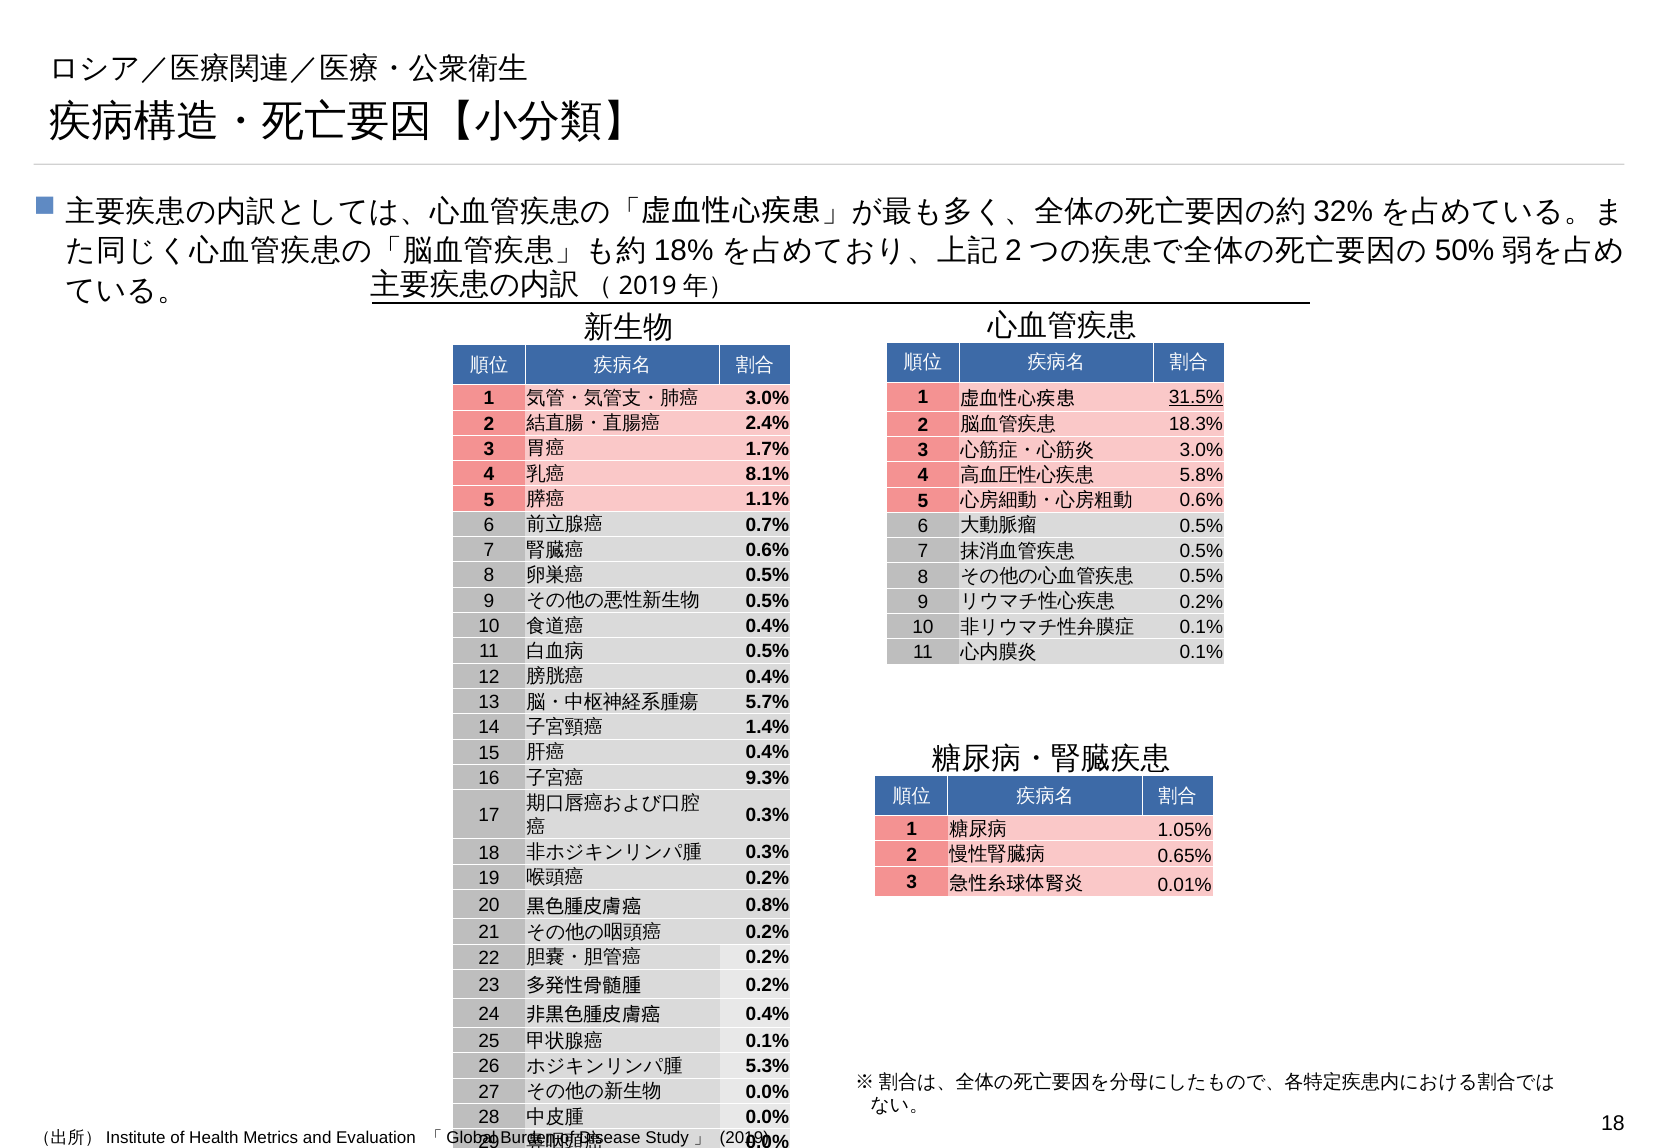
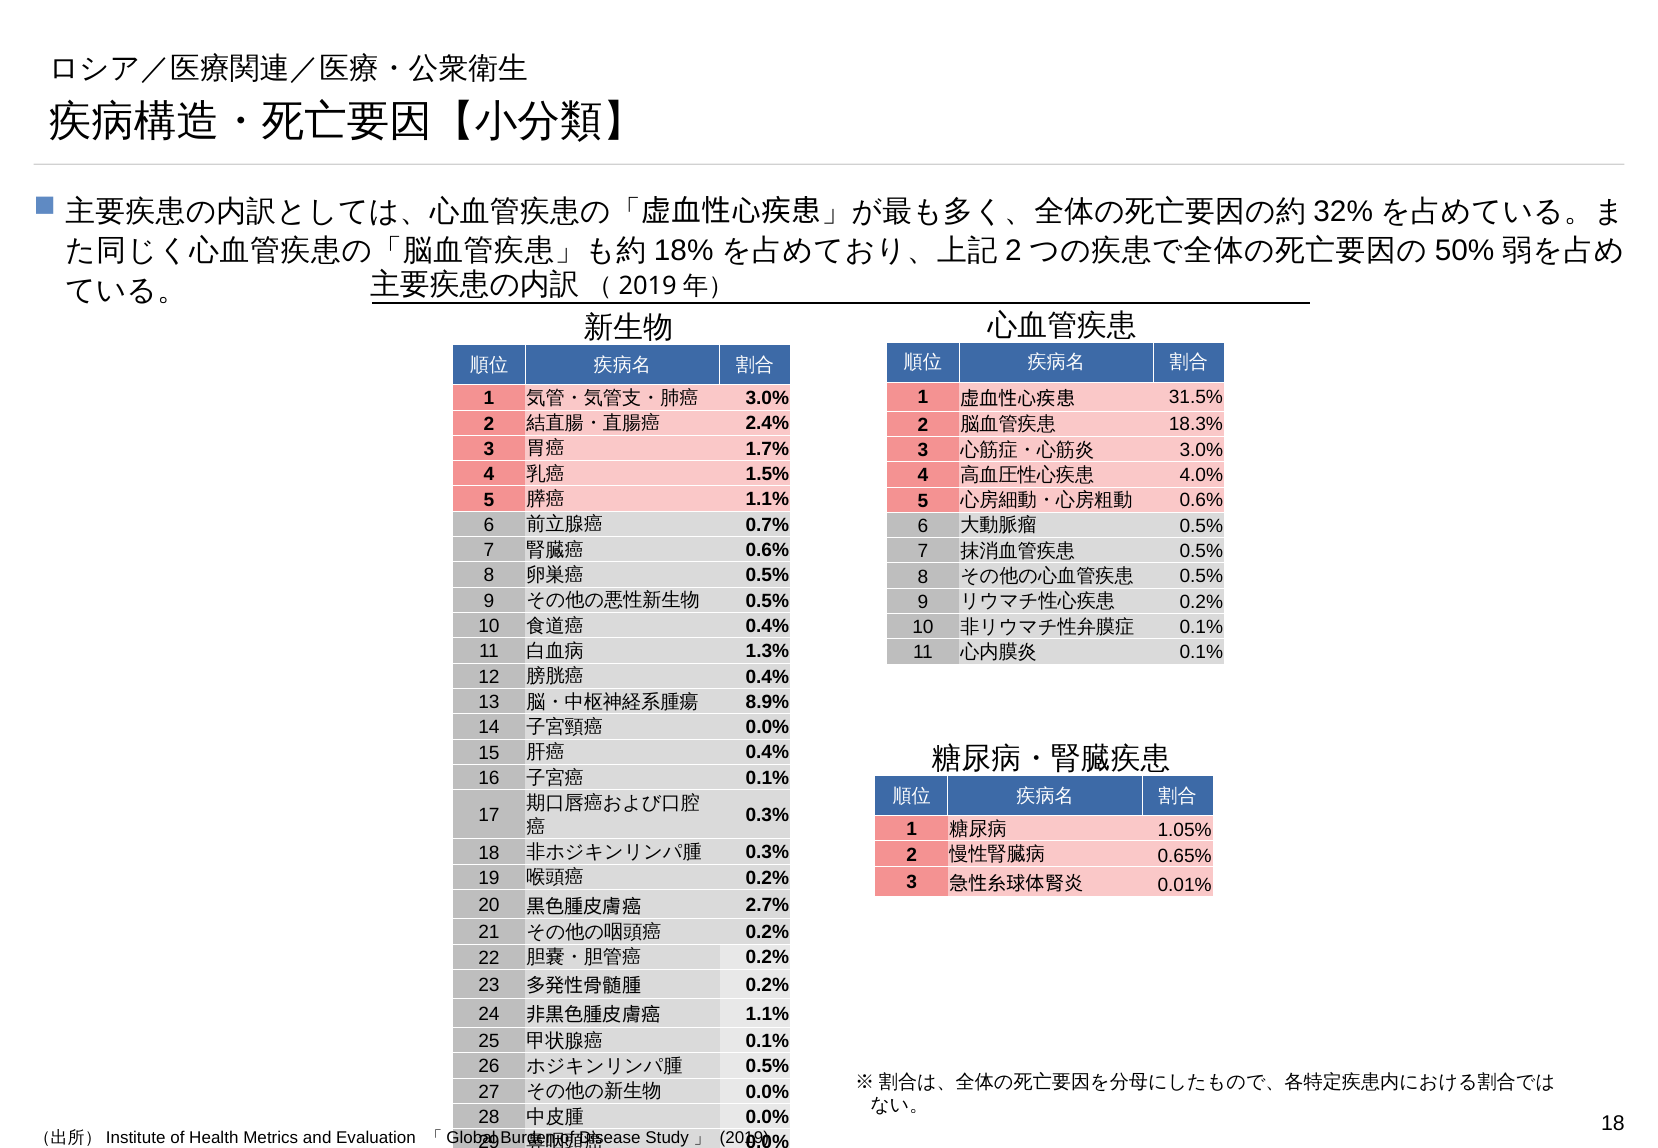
31.5% underline: present -> none (1196, 397)
8.1%: 8.1% -> 1.5% (767, 474)
5.8%: 5.8% -> 4.0% (1201, 475)
0.5%: 0.5% -> 1.3% (767, 651)
5.7%: 5.7% -> 8.9% (767, 702)
1.4%: 1.4% -> 0.0% (767, 727)
9.3%: 9.3% -> 0.1% (767, 778)
0.8%: 0.8% -> 2.7% (767, 905)
0.4%: 0.4% -> 1.1% (767, 1014)
5.3%: 5.3% -> 0.5% (767, 1066)
